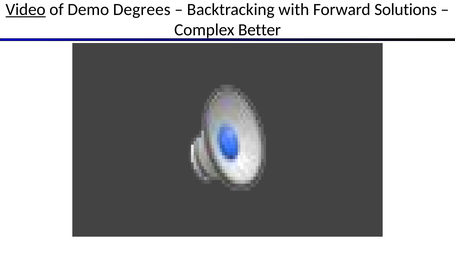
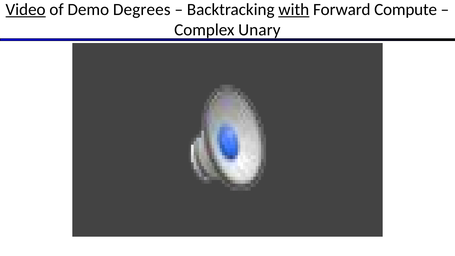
with underline: none -> present (294, 9)
Solutions: Solutions -> Compute (406, 9)
Better: Better -> Unary (259, 30)
